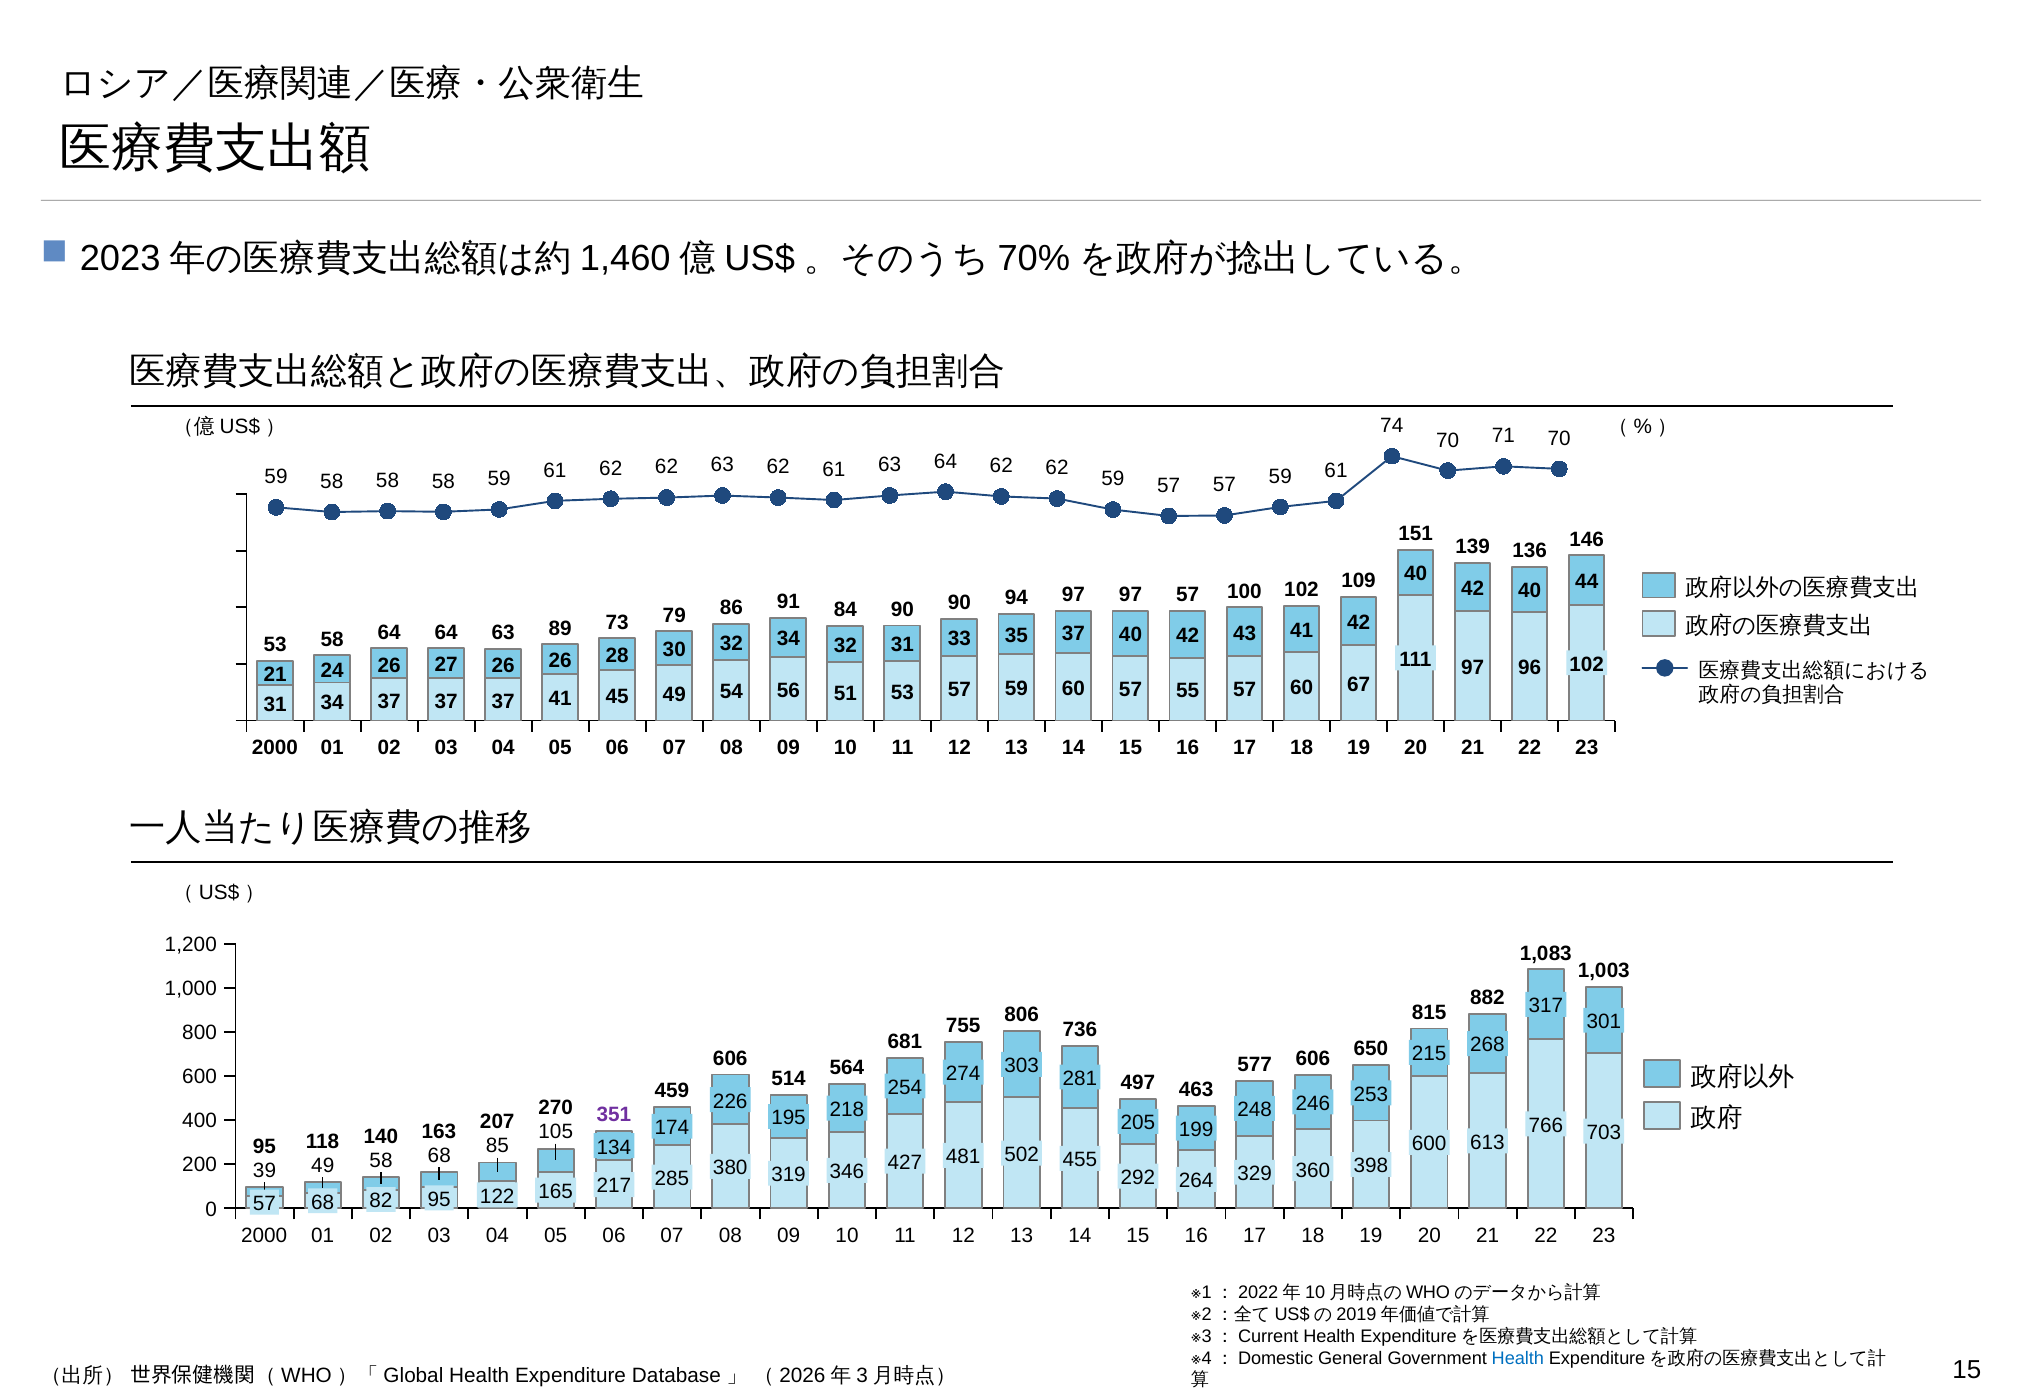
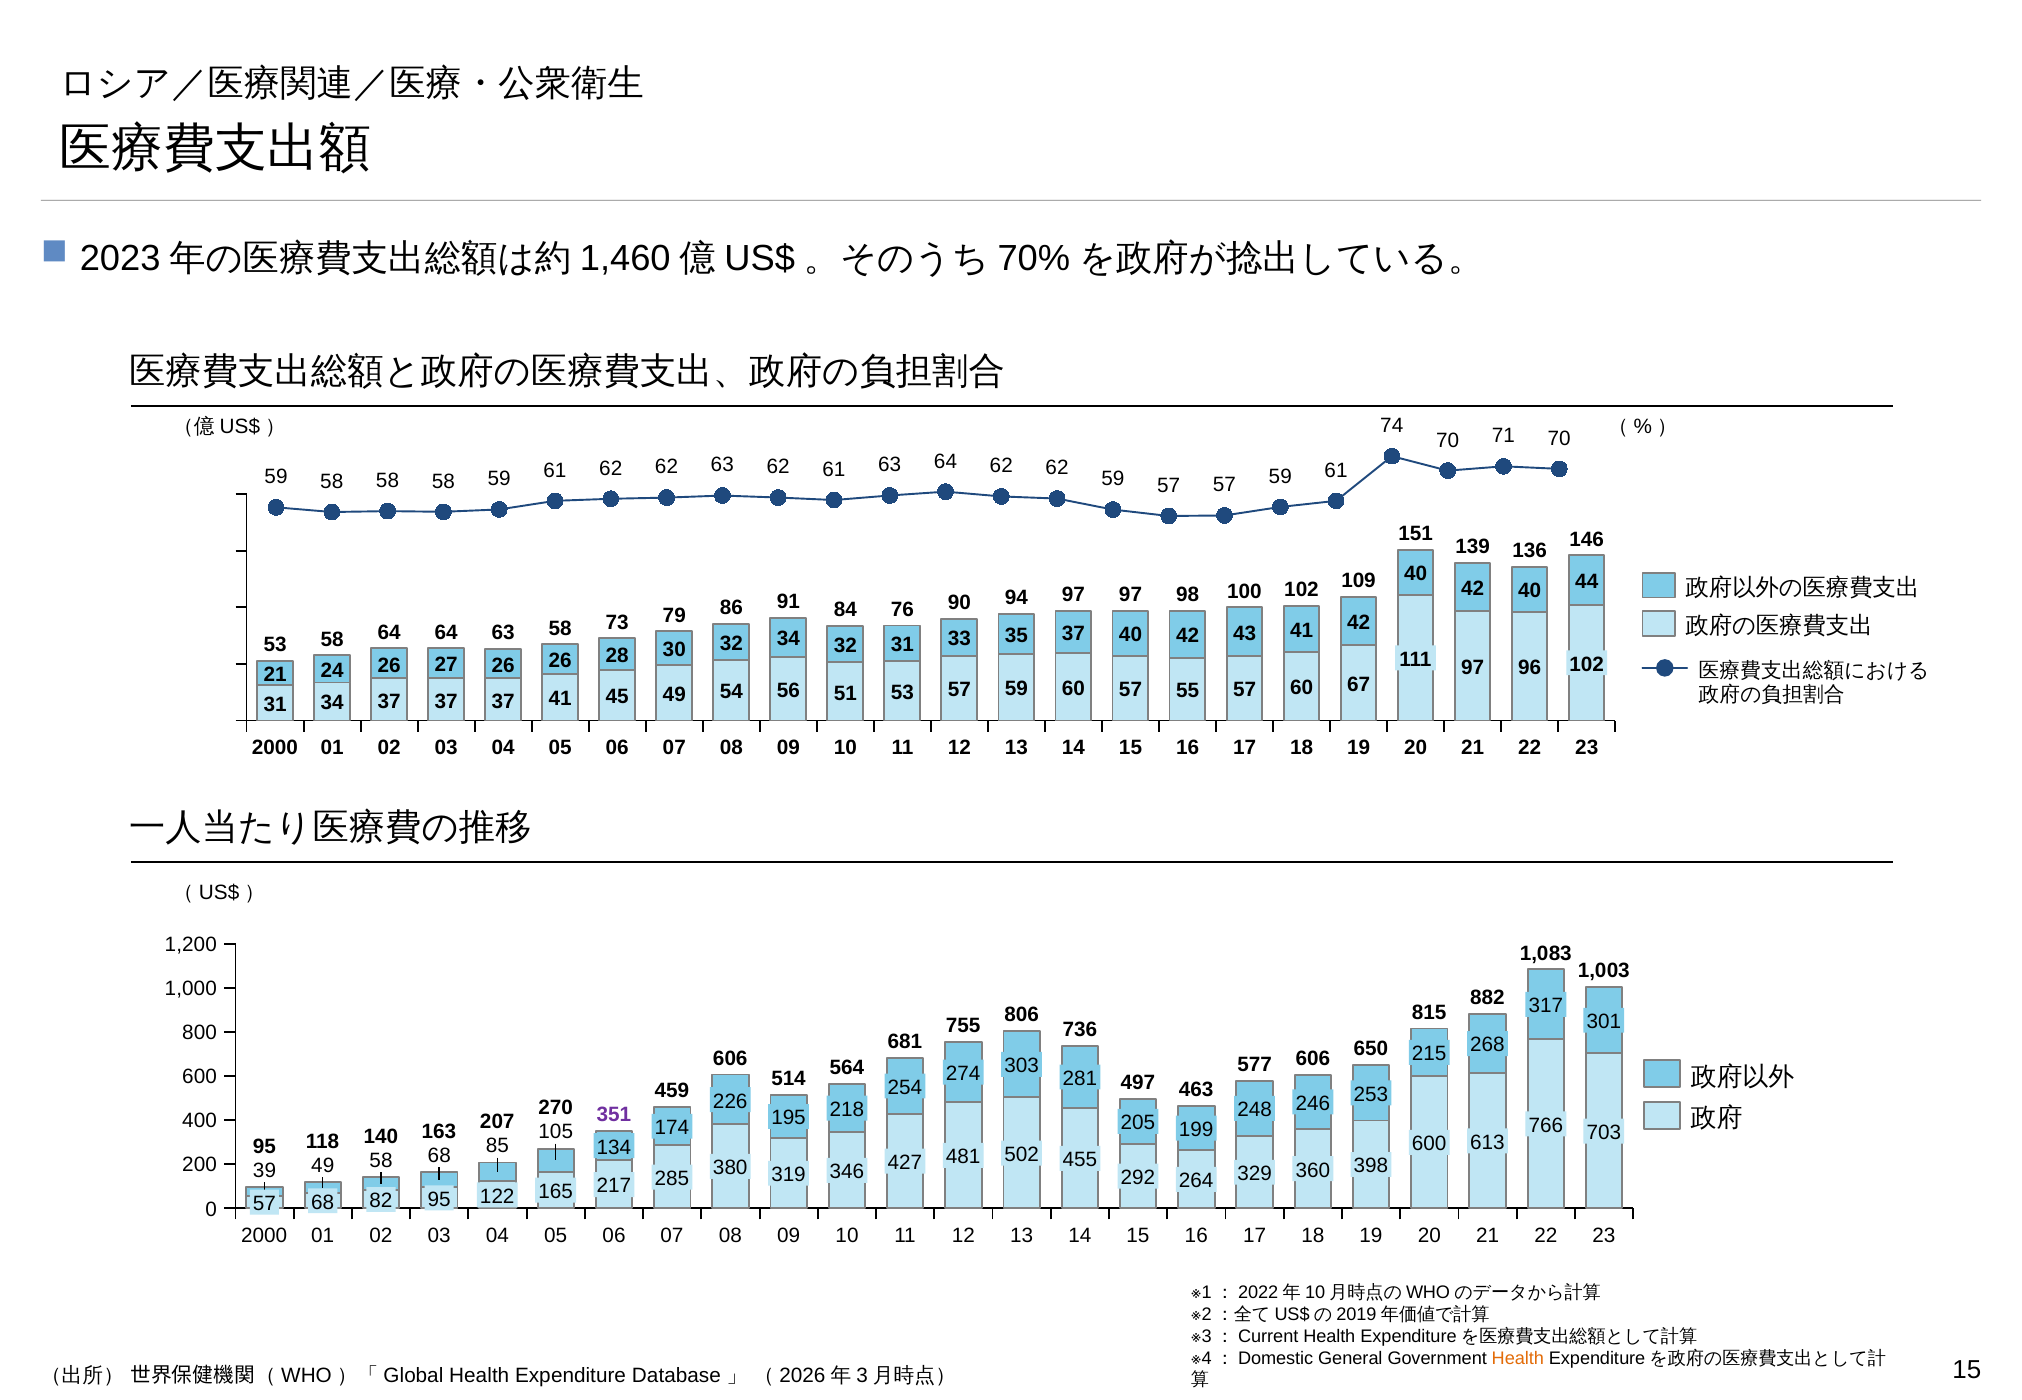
97 57: 57 -> 98 (1188, 595)
63 89: 89 -> 58 (560, 628)
84 90: 90 -> 76 (902, 610)
Health colour: blue -> orange (1518, 1358)
